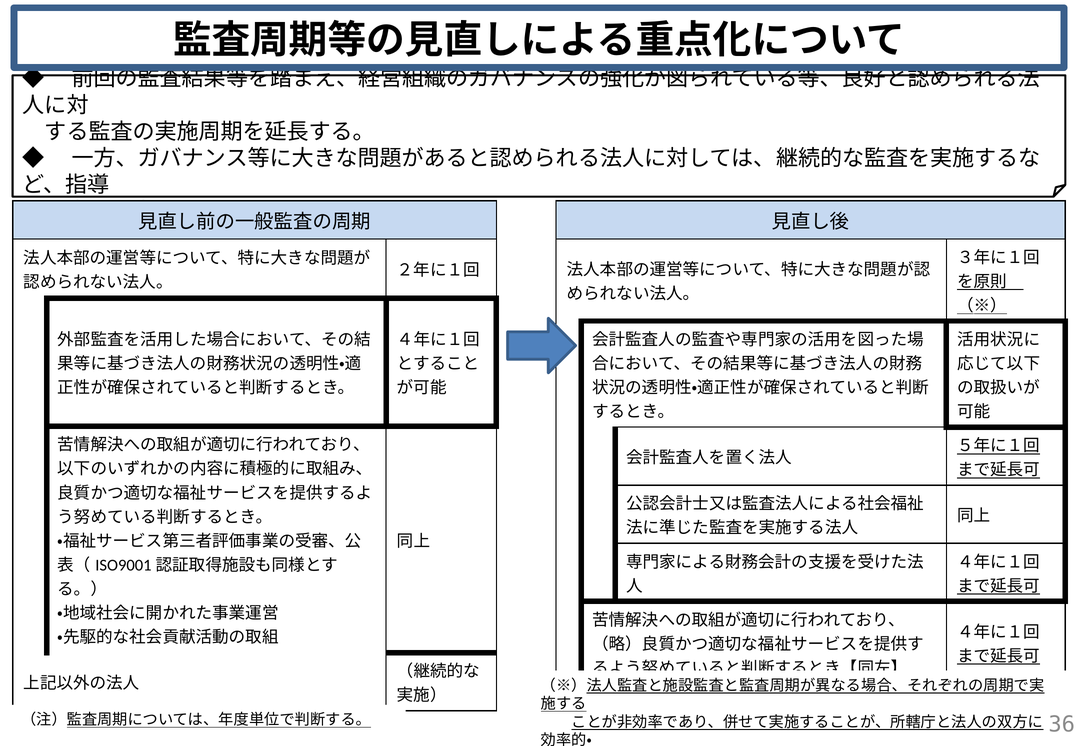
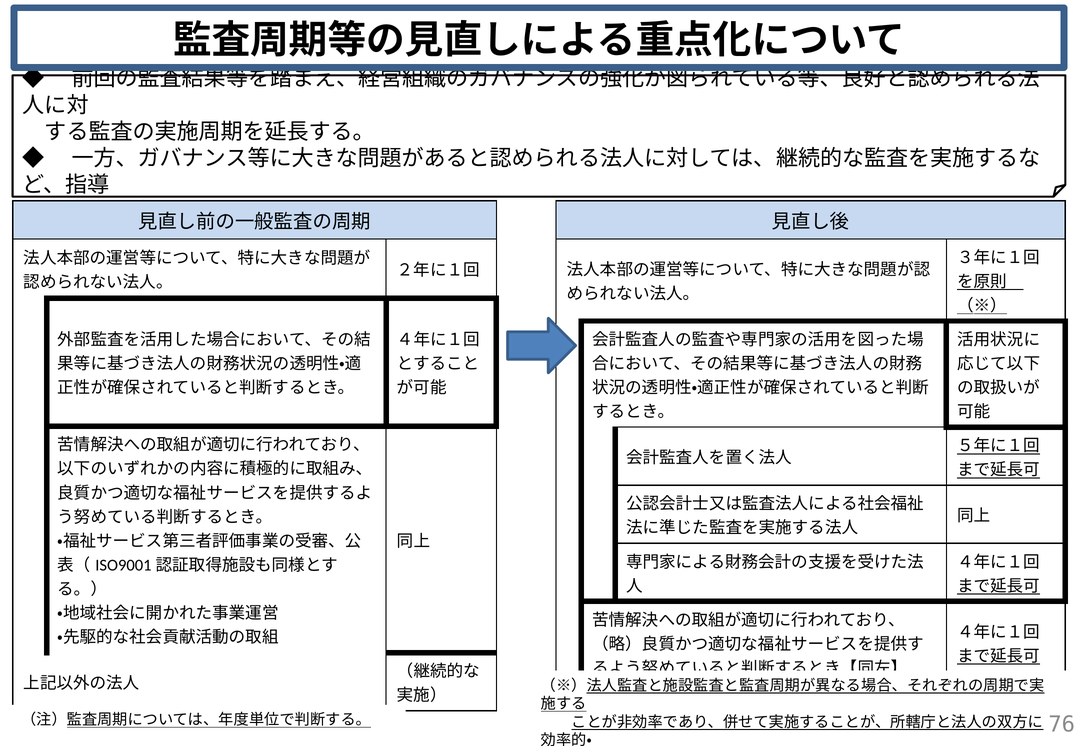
36: 36 -> 76 (1062, 725)
